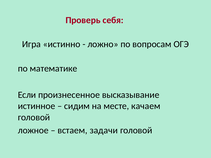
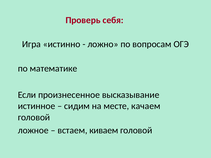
задачи: задачи -> киваем (104, 131)
